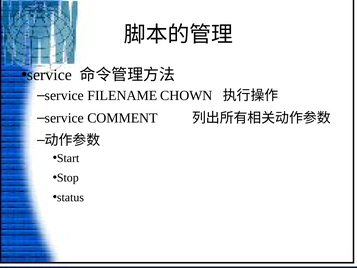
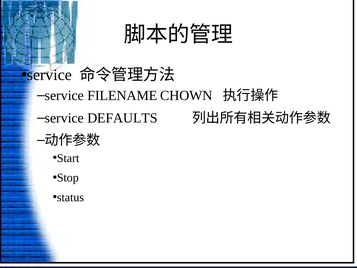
COMMENT: COMMENT -> DEFAULTS (122, 118)
